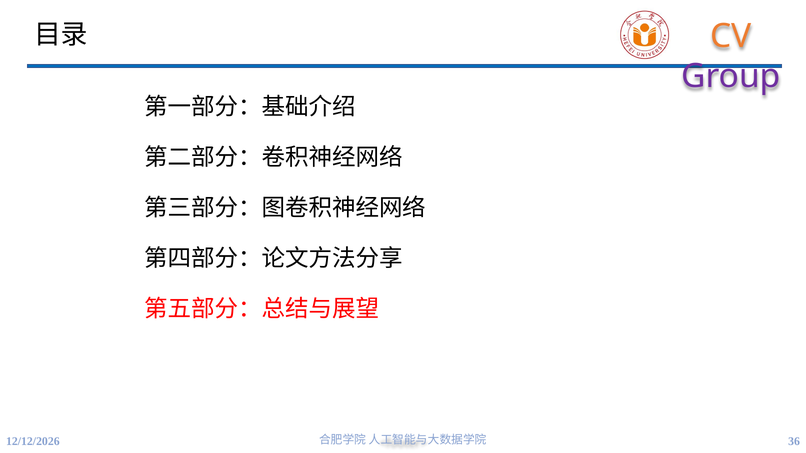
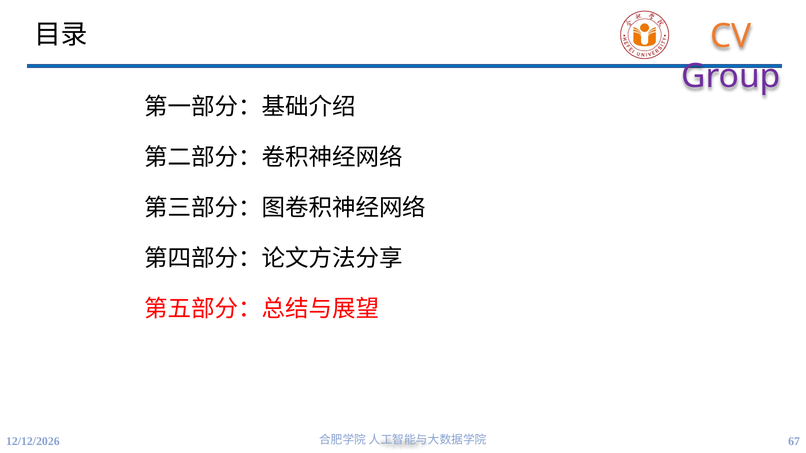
36: 36 -> 67 (794, 442)
